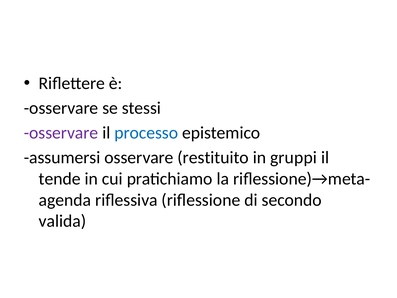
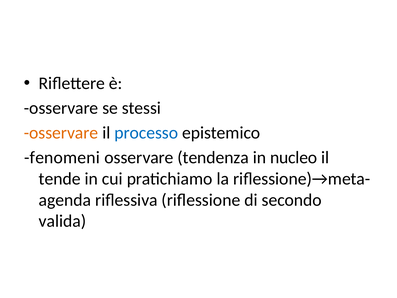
osservare colour: purple -> orange (61, 133)
assumersi: assumersi -> fenomeni (62, 157)
restituito: restituito -> tendenza (213, 157)
gruppi: gruppi -> nucleo (294, 157)
